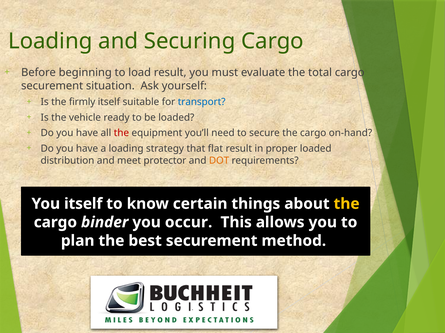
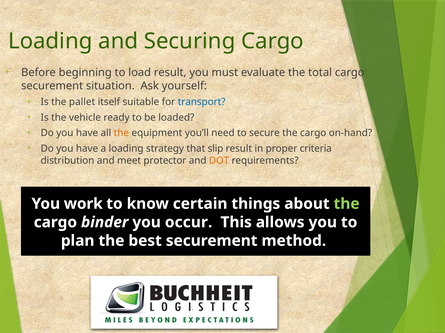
firmly: firmly -> pallet (82, 102)
the colour: red -> orange (121, 133)
flat: flat -> slip (215, 149)
proper loaded: loaded -> criteria (316, 149)
You itself: itself -> work (83, 204)
the colour: yellow -> light green (347, 204)
